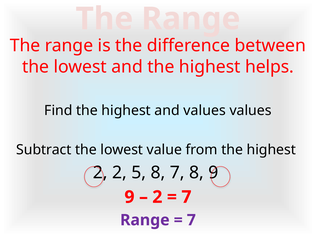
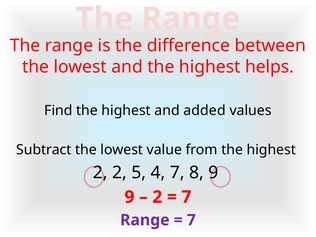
and values: values -> added (205, 110)
5 8: 8 -> 4 (158, 172)
